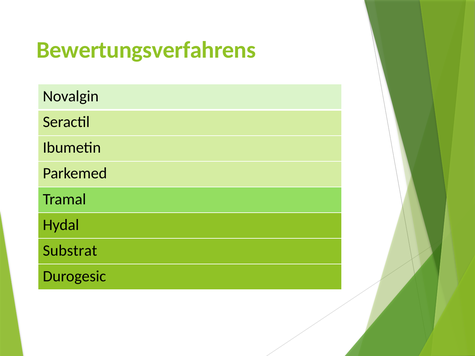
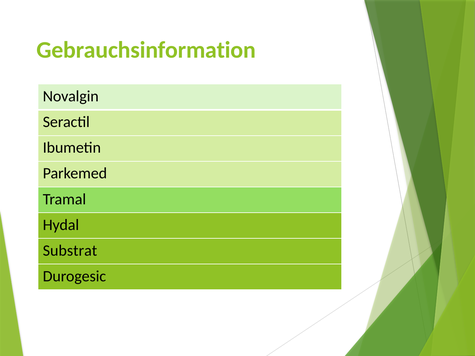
Bewertungsverfahrens: Bewertungsverfahrens -> Gebrauchsinformation (146, 50)
